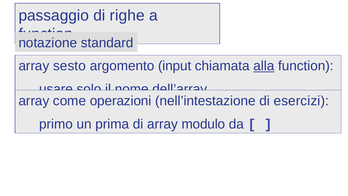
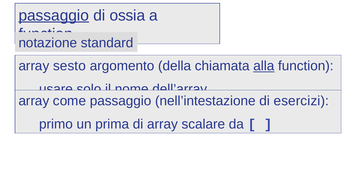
passaggio underline: none -> present (54, 15)
righe: righe -> ossia (127, 15)
input: input -> della (175, 66)
come operazioni: operazioni -> passaggio (121, 101)
modulo: modulo -> scalare (203, 124)
